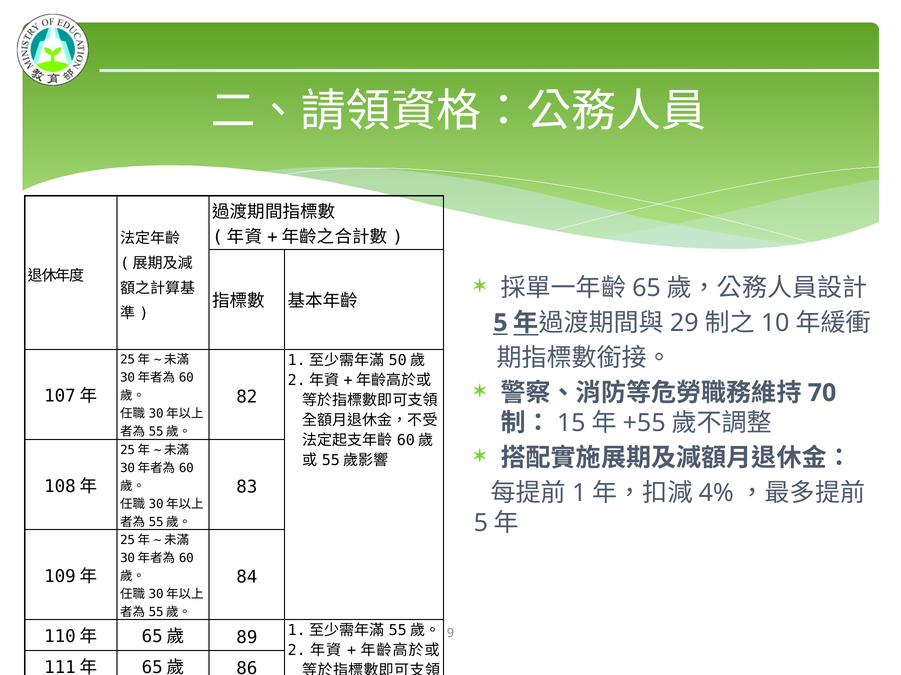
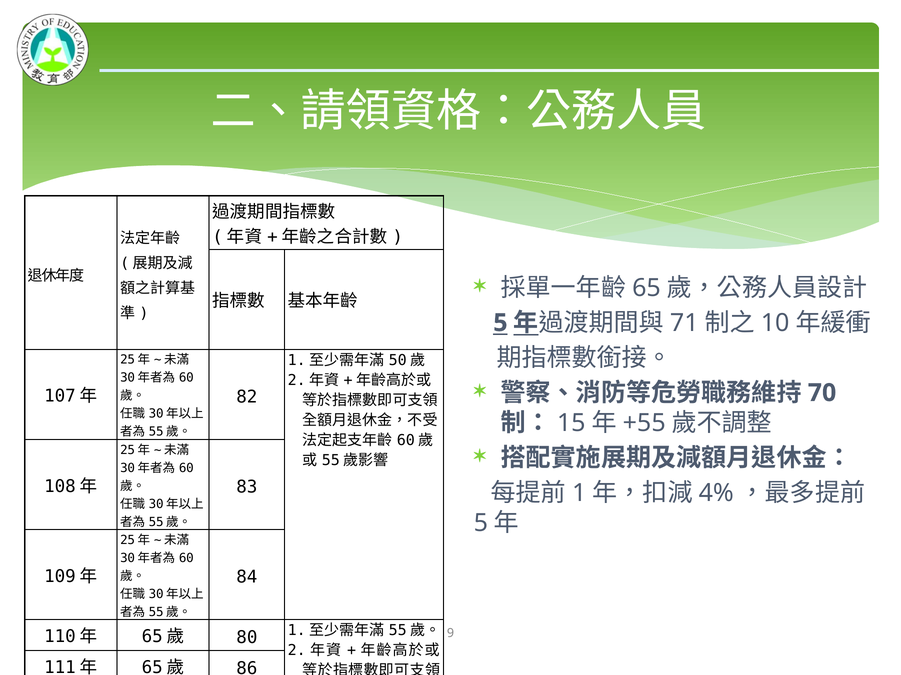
29: 29 -> 71 (684, 323)
89: 89 -> 80 (247, 638)
